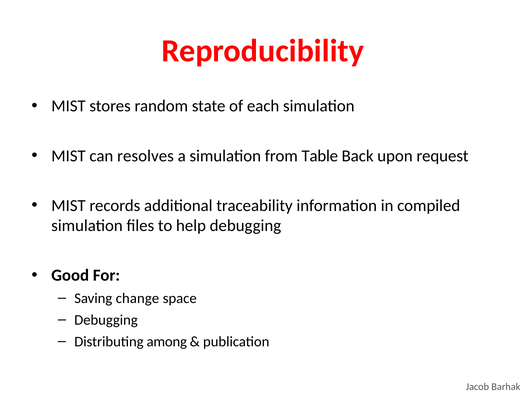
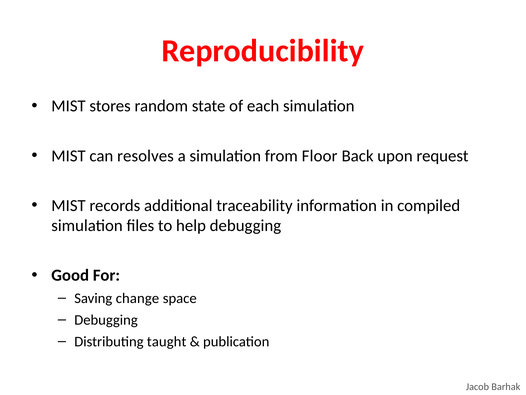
Table: Table -> Floor (320, 156)
among: among -> taught (167, 341)
